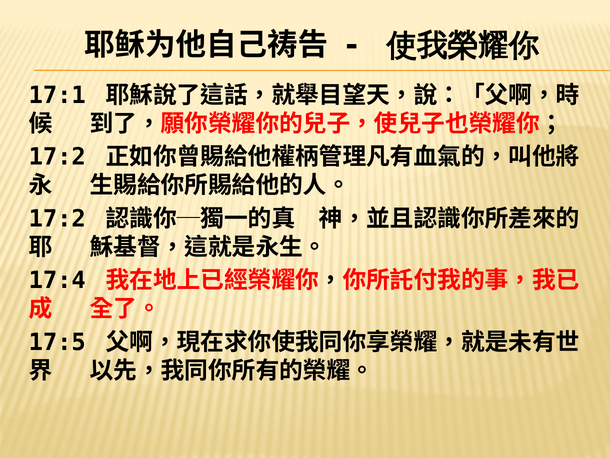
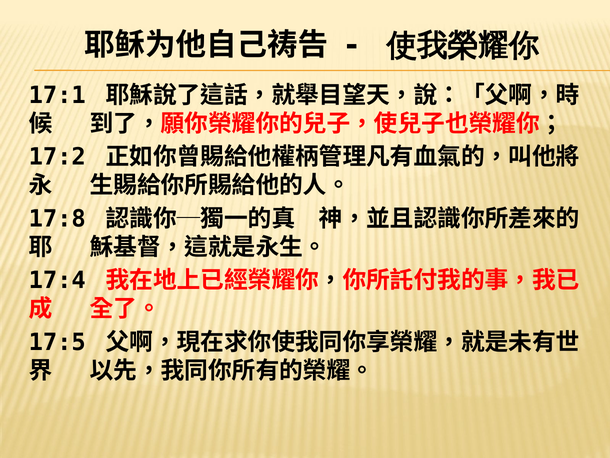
17:2: 17:2 -> 17:8 (57, 219)
